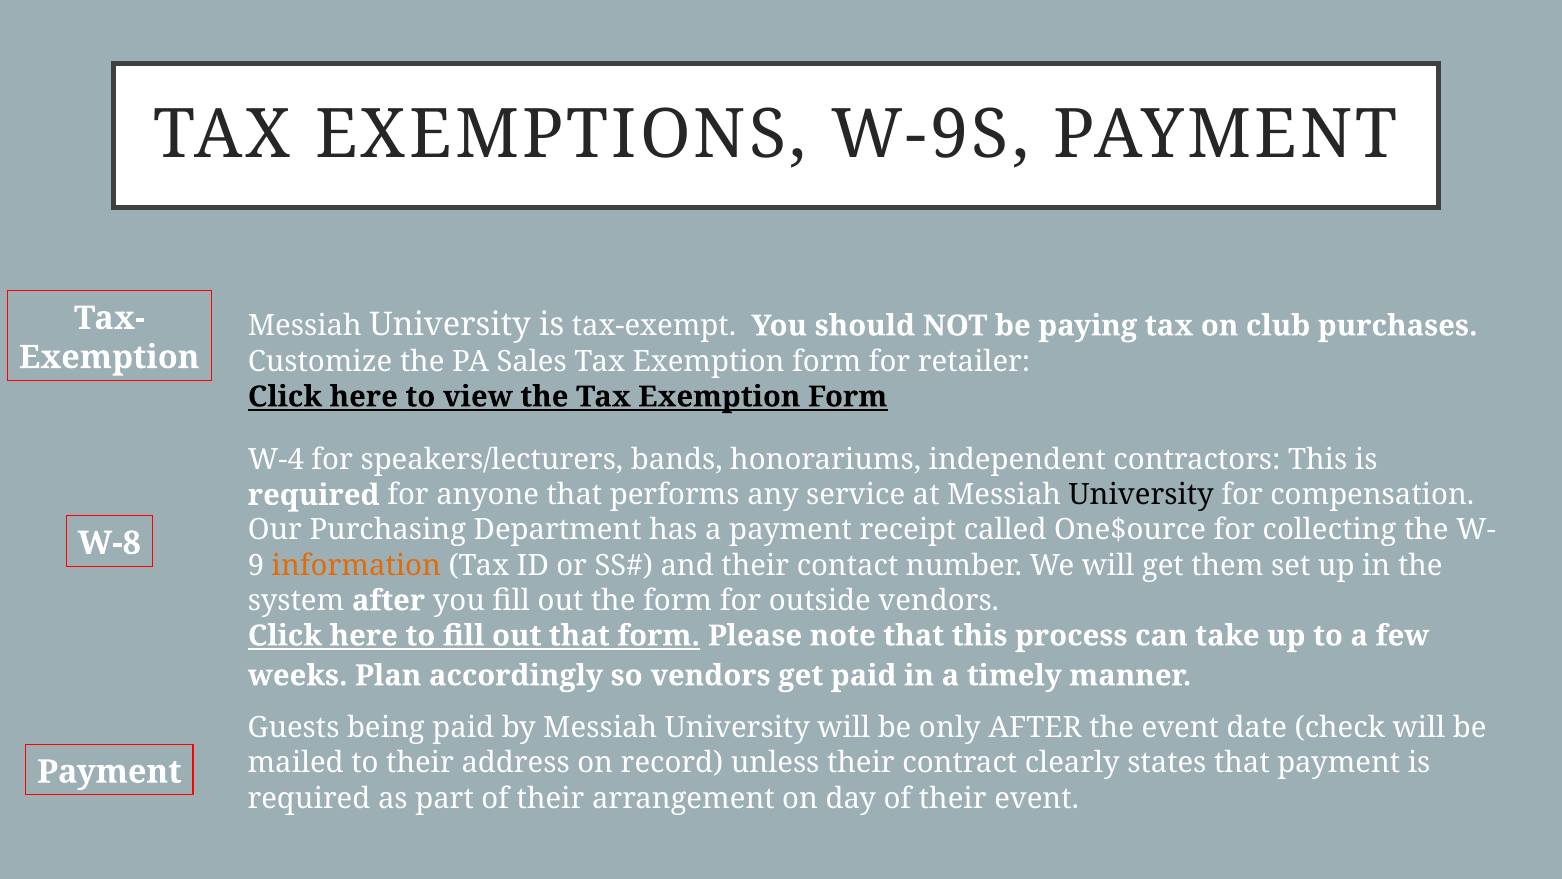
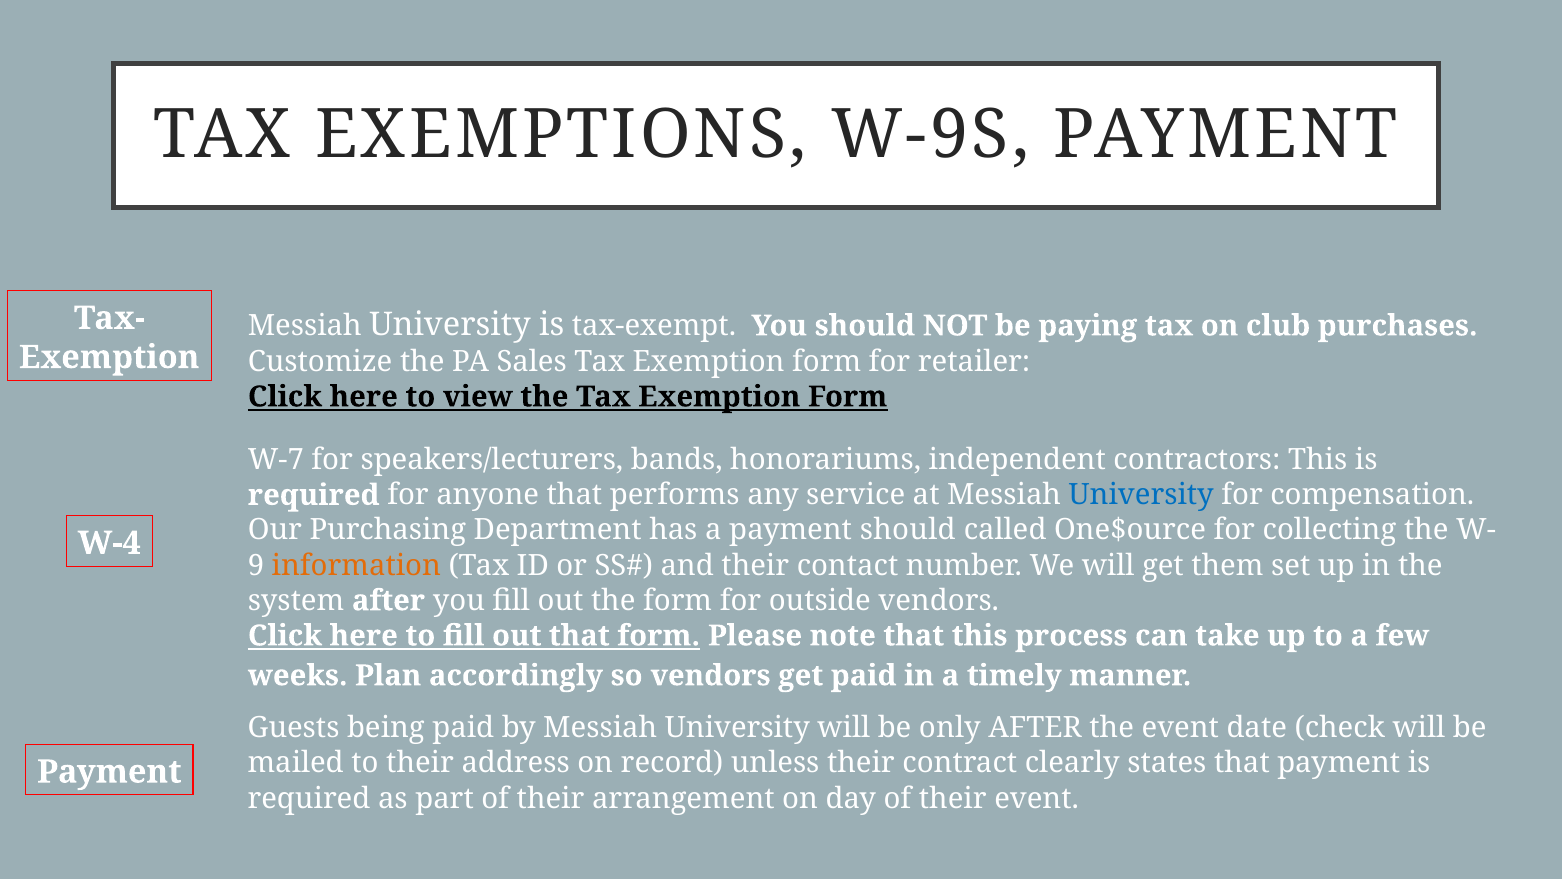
W-4: W-4 -> W-7 (276, 460)
University colour: black -> blue (1141, 495)
payment receipt: receipt -> should (908, 530)
W-8: W-8 -> W-4 (109, 543)
